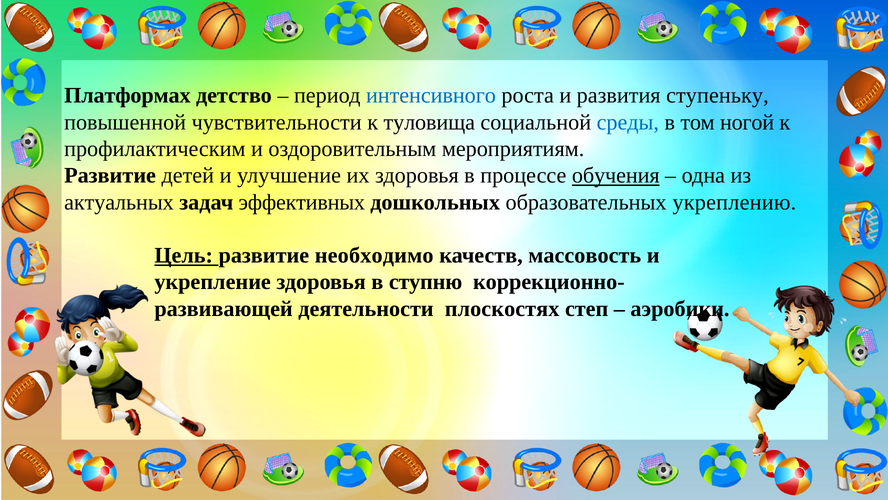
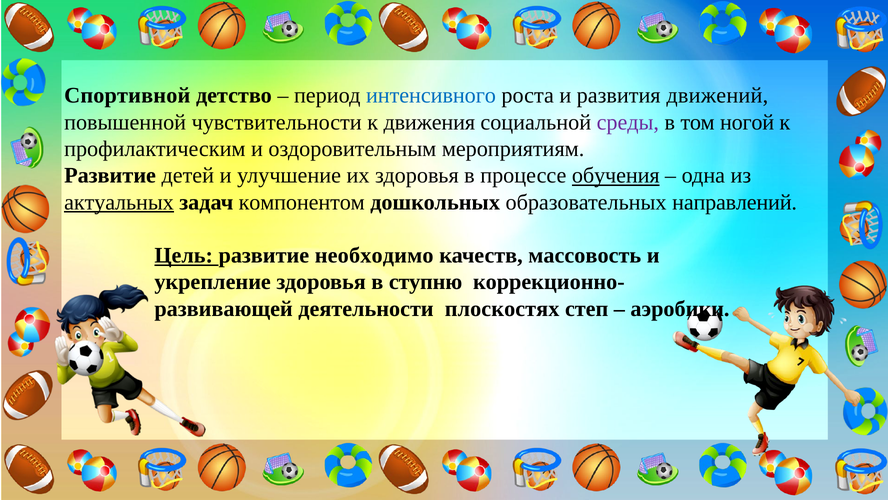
Платформах: Платформах -> Спортивной (127, 96)
ступеньку: ступеньку -> движений (717, 96)
туловища: туловища -> движения (429, 122)
среды colour: blue -> purple (628, 122)
актуальных underline: none -> present (119, 202)
эффективных: эффективных -> компонентом (302, 202)
укреплению: укреплению -> направлений (735, 202)
